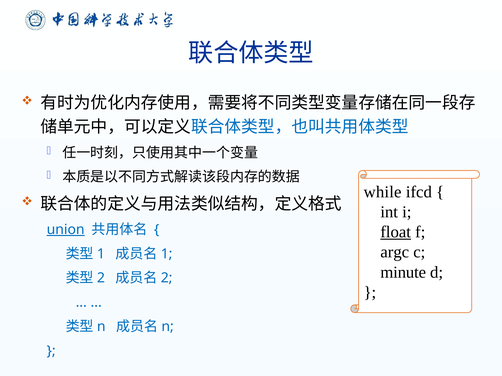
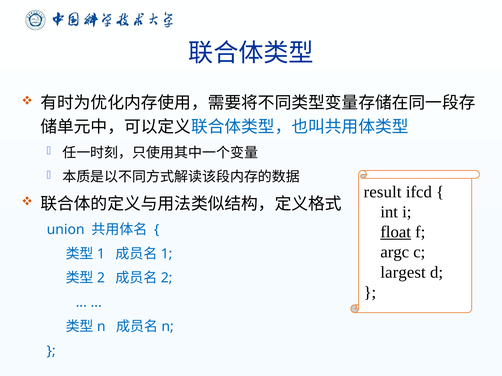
while: while -> result (383, 192)
union underline: present -> none (66, 230)
minute: minute -> largest (403, 273)
